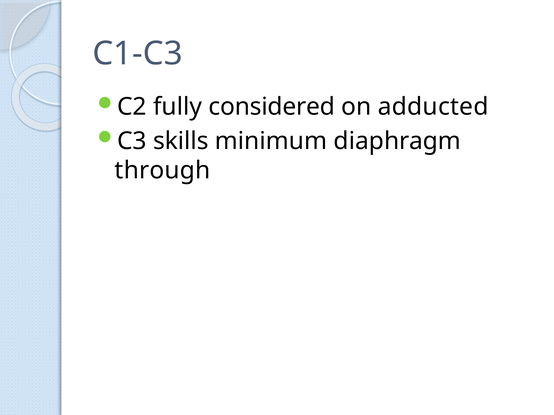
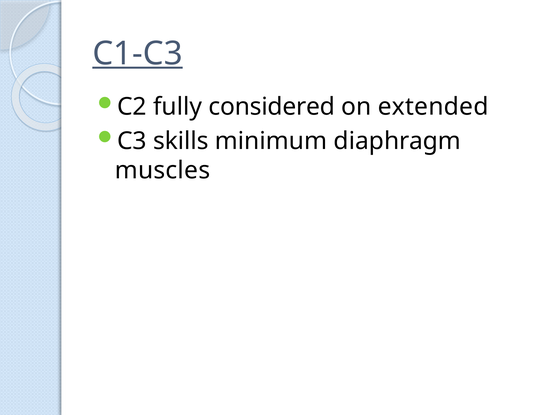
C1-C3 underline: none -> present (138, 54)
adducted: adducted -> extended (433, 107)
through: through -> muscles (162, 171)
